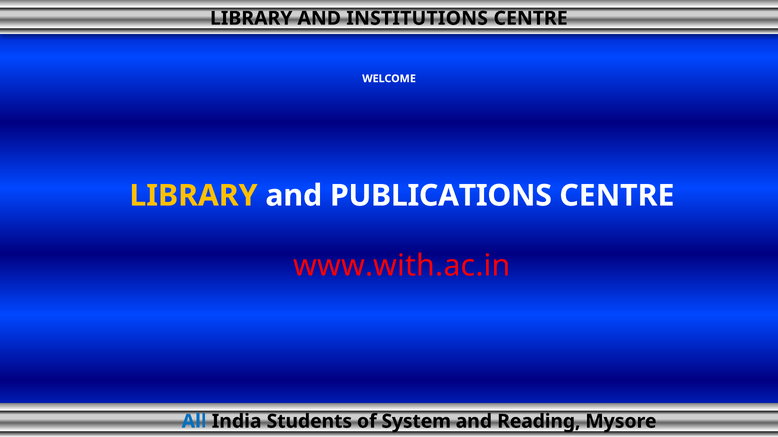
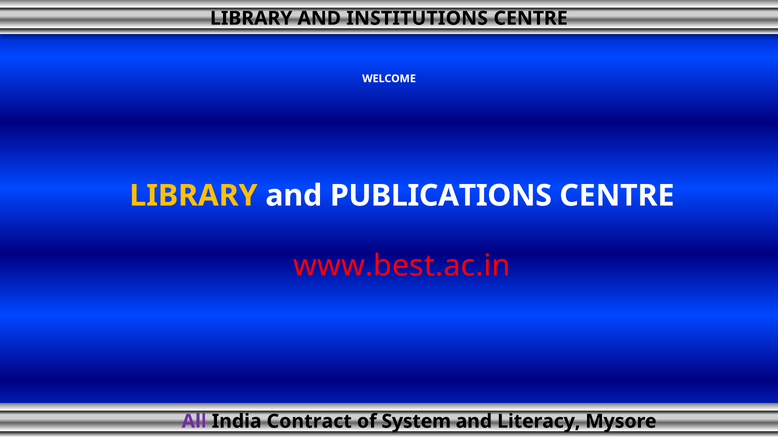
www.with.ac.in: www.with.ac.in -> www.best.ac.in (402, 266)
All colour: blue -> purple (194, 422)
Students: Students -> Contract (309, 422)
Reading: Reading -> Literacy (539, 422)
